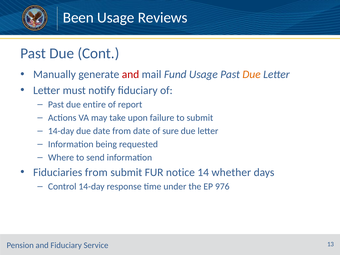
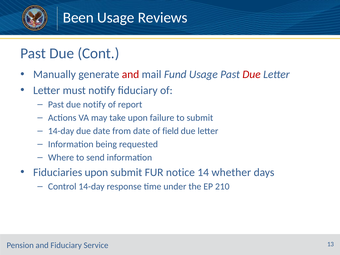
Due colour: orange -> red (252, 74)
due entire: entire -> notify (94, 105)
sure: sure -> field (171, 131)
Fiduciaries from: from -> upon (96, 172)
976: 976 -> 210 (222, 187)
